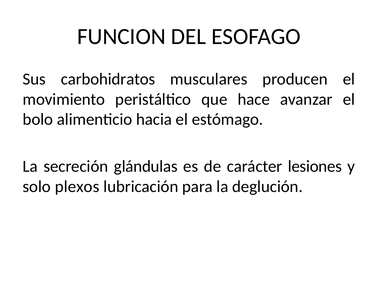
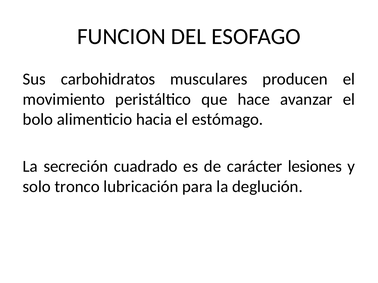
glándulas: glándulas -> cuadrado (146, 167)
plexos: plexos -> tronco (77, 187)
